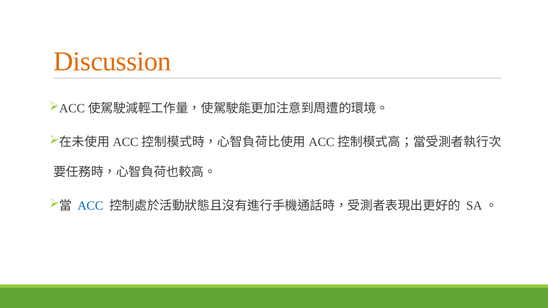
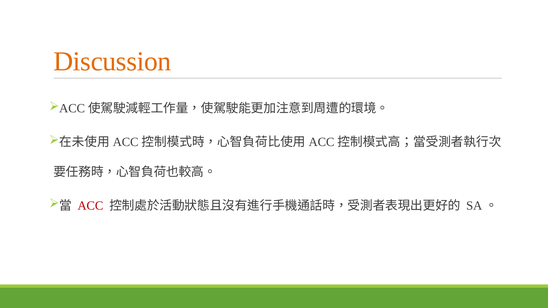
ACC colour: blue -> red (90, 206)
